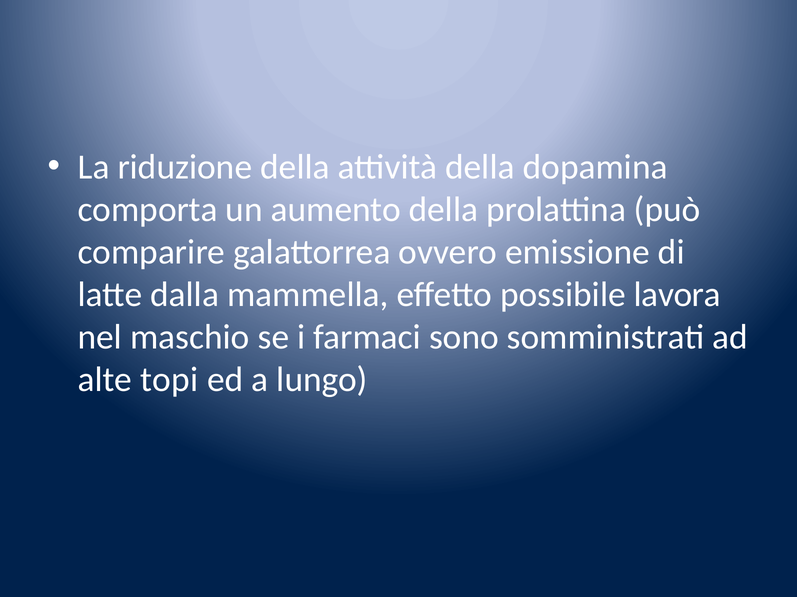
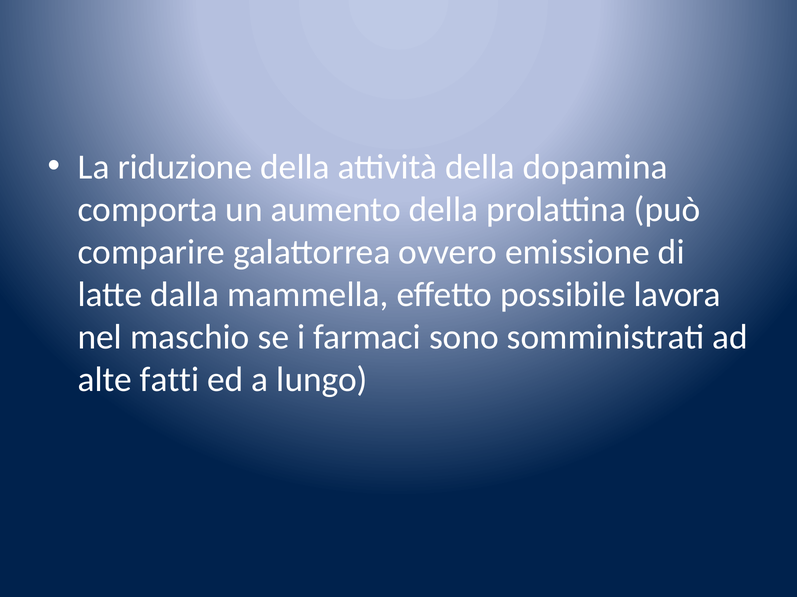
topi: topi -> fatti (170, 380)
